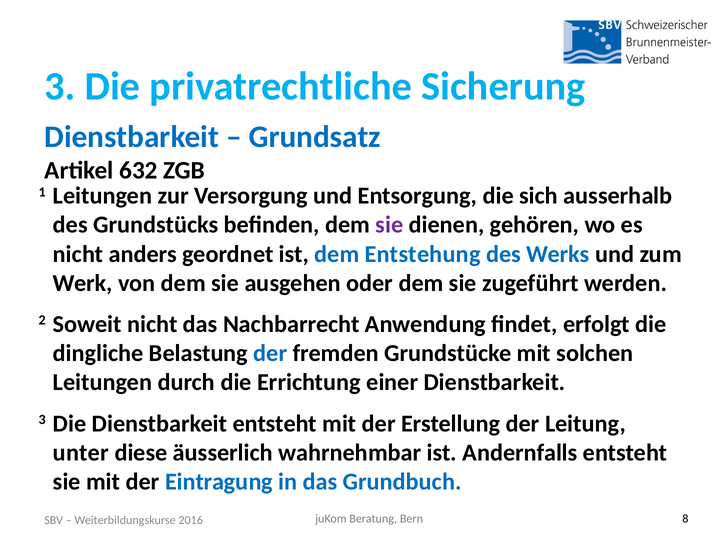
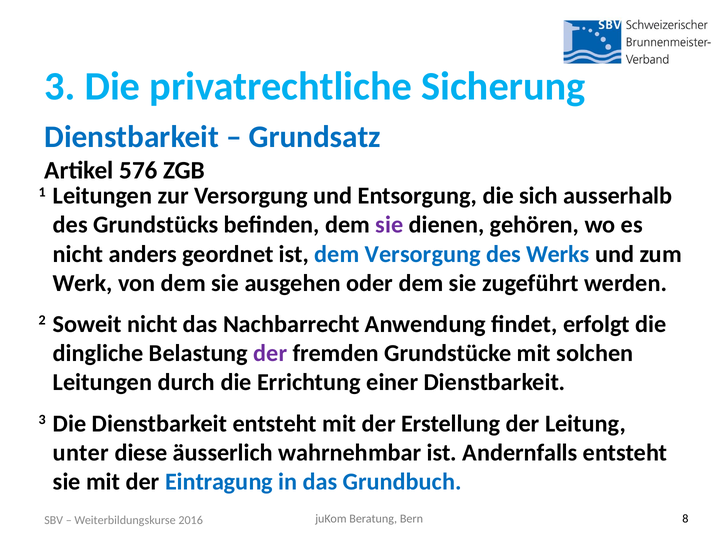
632: 632 -> 576 (138, 170)
dem Entstehung: Entstehung -> Versorgung (423, 254)
der colour: blue -> purple (270, 353)
